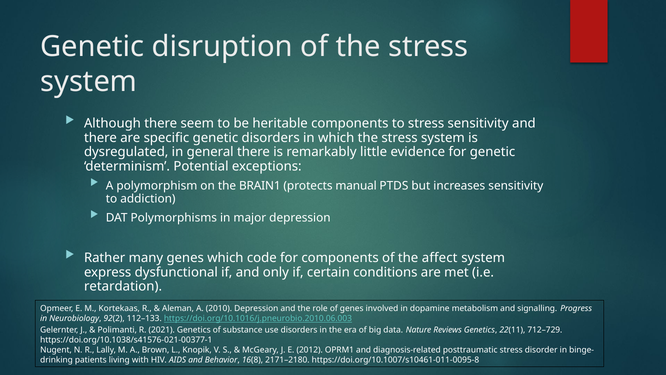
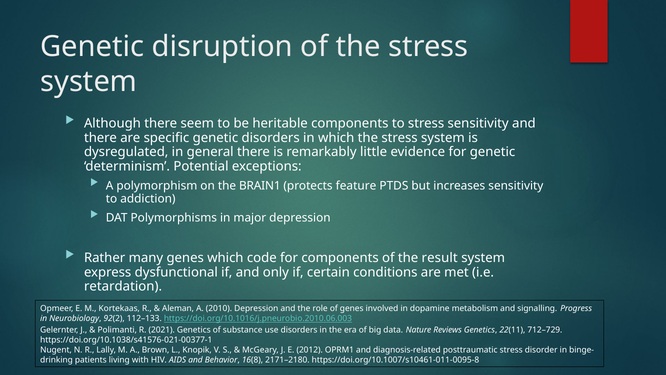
manual: manual -> feature (356, 186)
affect: affect -> result (440, 258)
